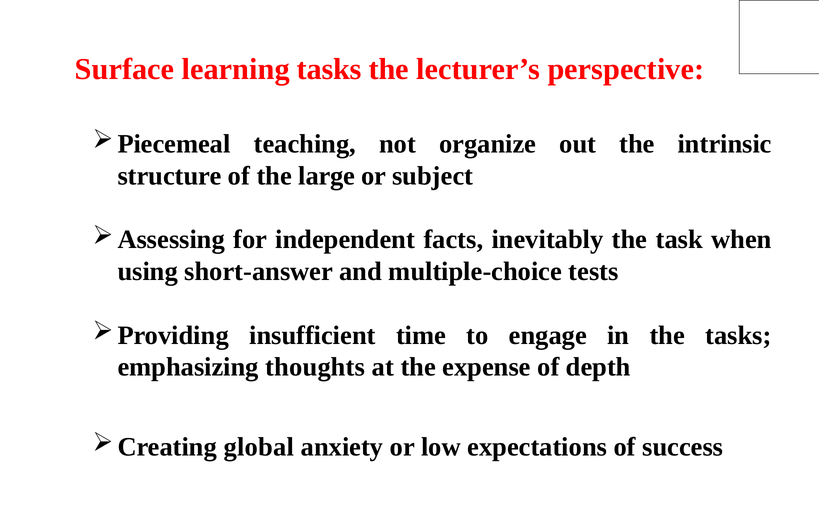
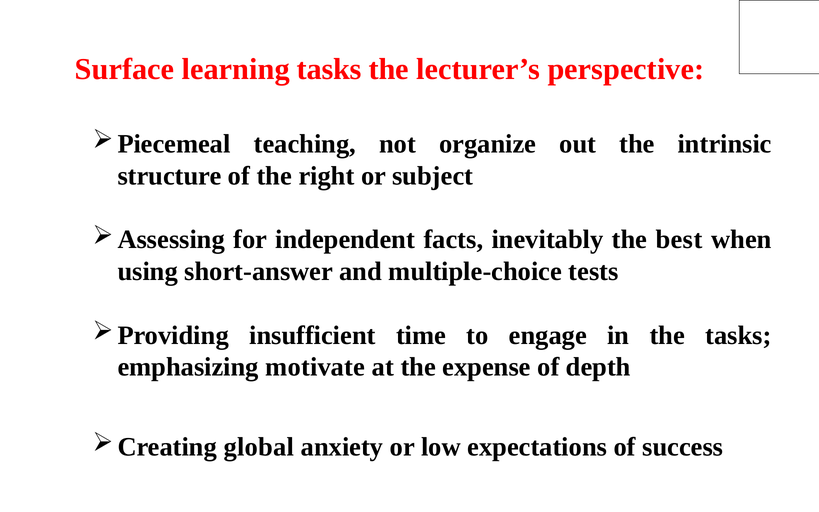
large: large -> right (327, 176)
task: task -> best (679, 240)
thoughts: thoughts -> motivate (315, 367)
